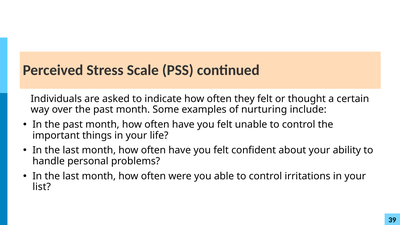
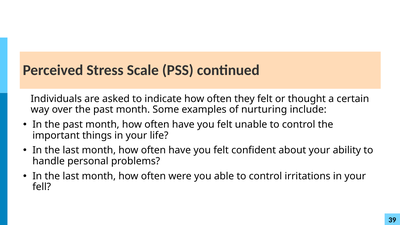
list: list -> fell (42, 187)
